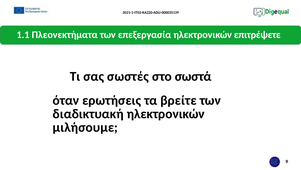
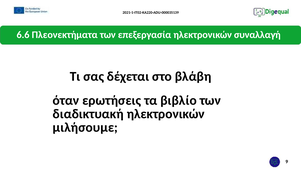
1.1: 1.1 -> 6.6 (23, 35)
επιτρέψετε: επιτρέψετε -> συναλλαγή (257, 35)
σωστές: σωστές -> δέχεται (128, 76)
σωστά: σωστά -> βλάβη (193, 76)
βρείτε: βρείτε -> βιβλίο (179, 100)
